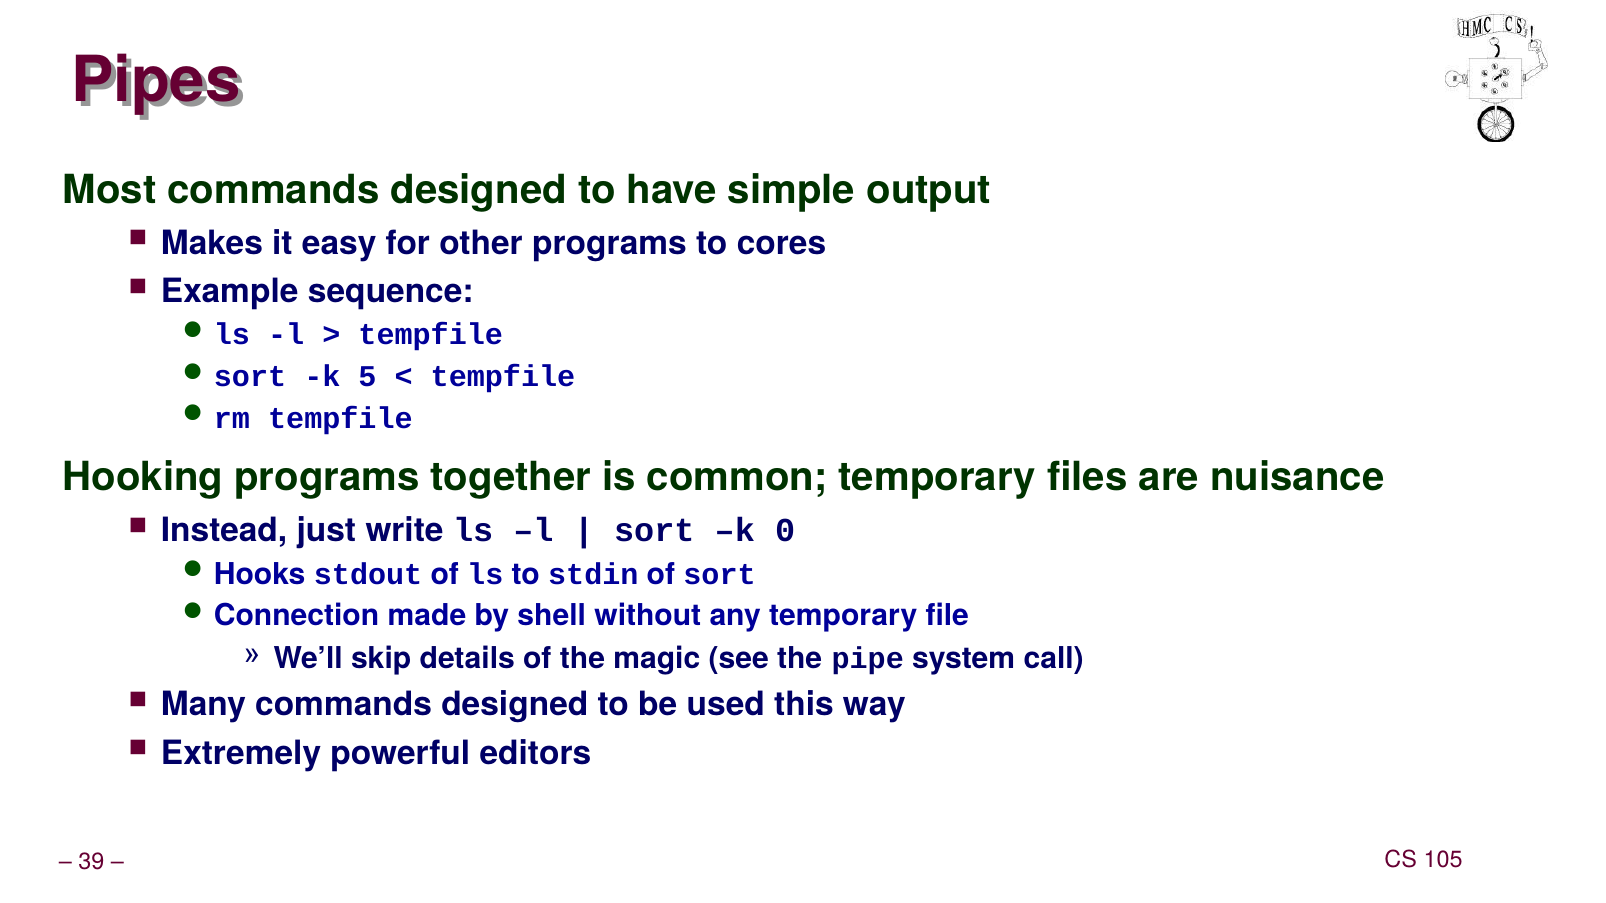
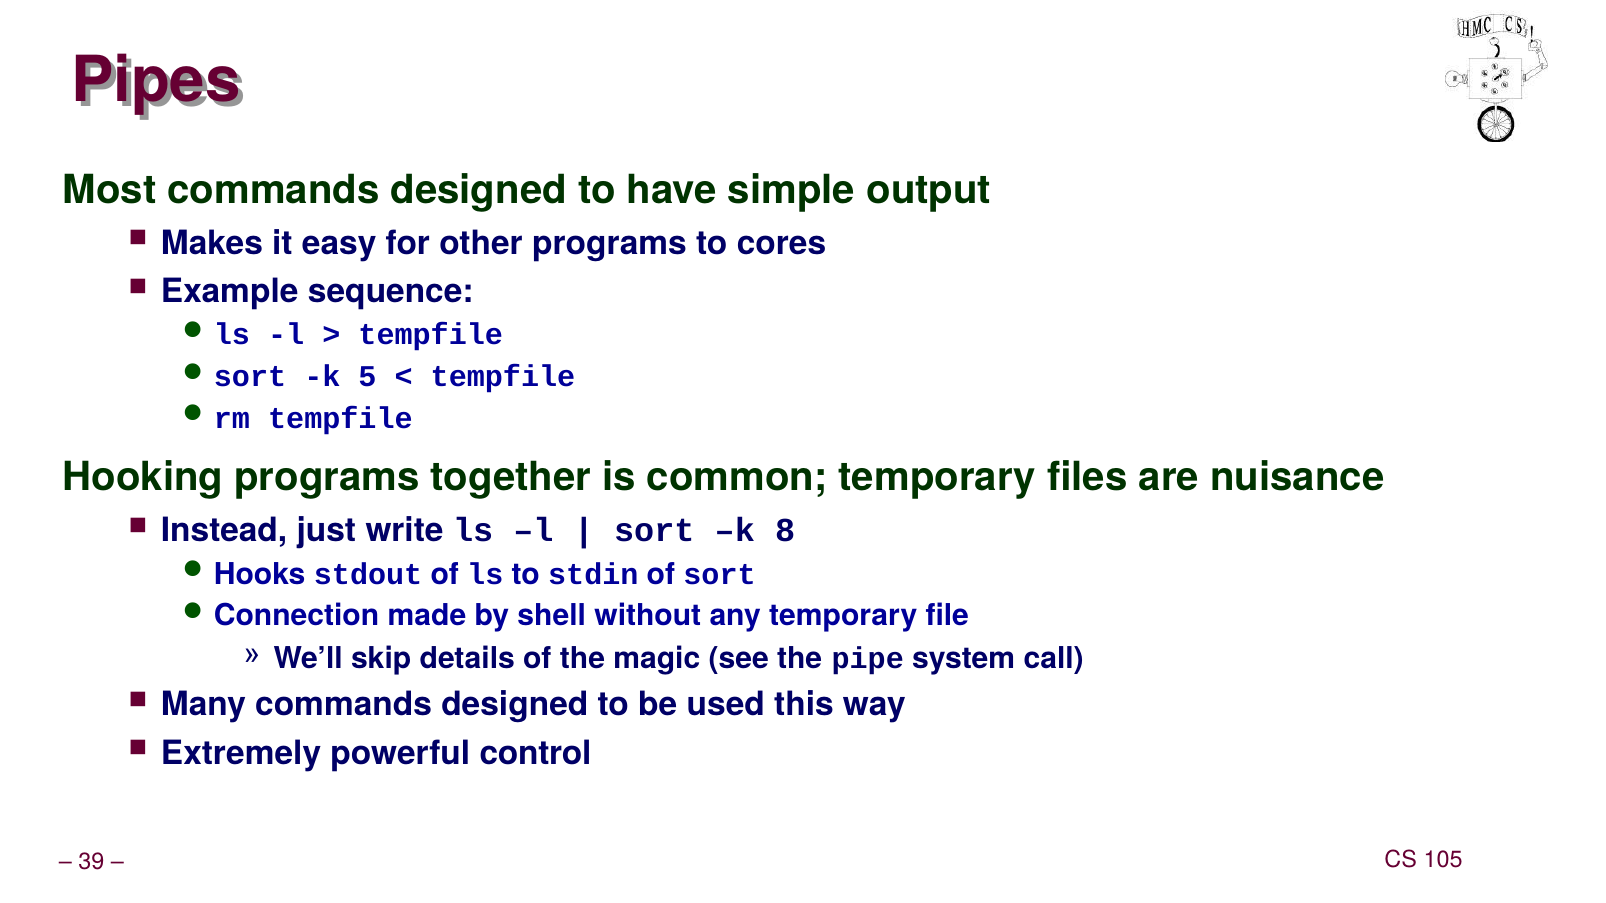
0: 0 -> 8 (785, 531)
editors: editors -> control (536, 754)
